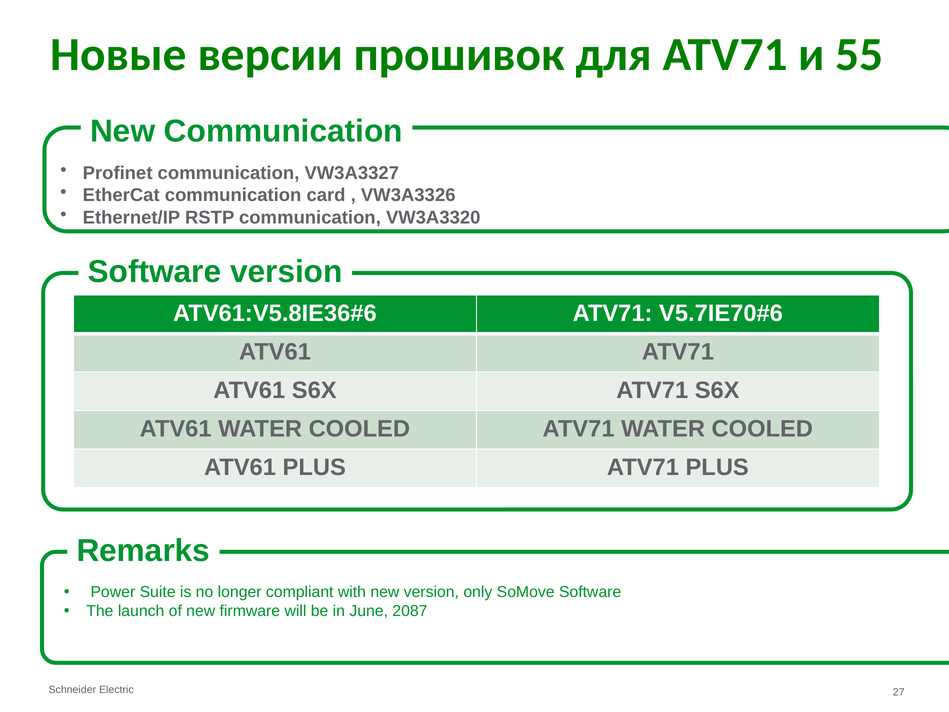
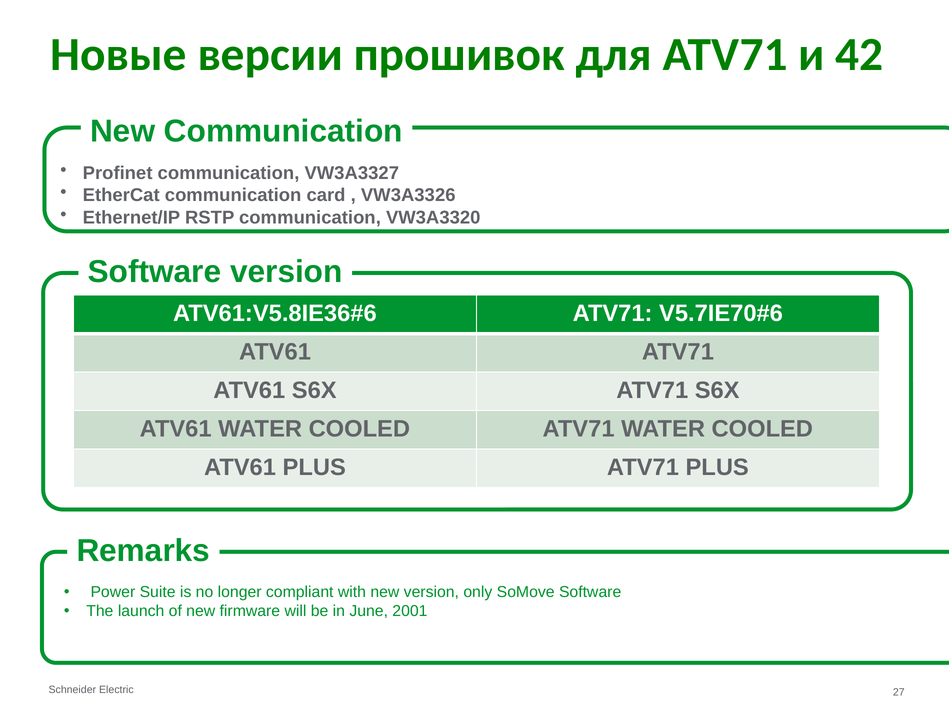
55: 55 -> 42 (859, 54)
2087: 2087 -> 2001 (410, 611)
